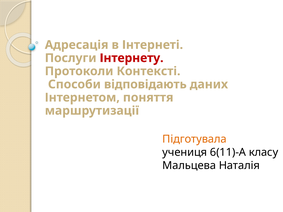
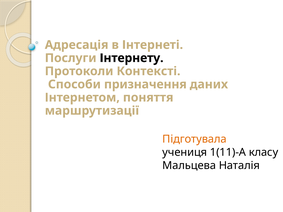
Інтернету colour: red -> black (132, 58)
відповідають: відповідають -> призначення (145, 84)
6(11)-А: 6(11)-А -> 1(11)-А (228, 152)
